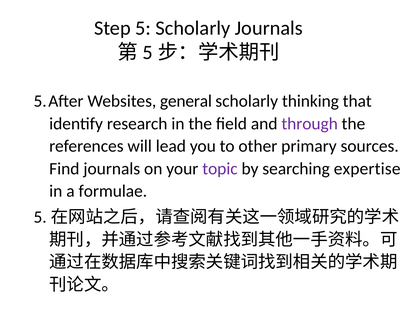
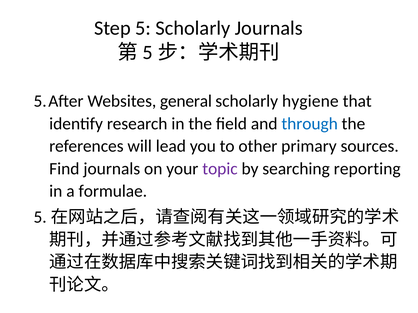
thinking: thinking -> hygiene (310, 101)
through colour: purple -> blue (310, 124)
expertise: expertise -> reporting (367, 169)
